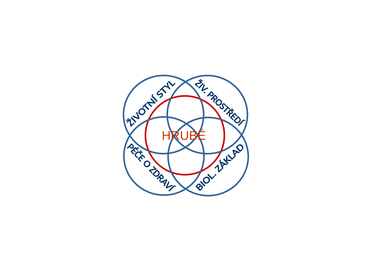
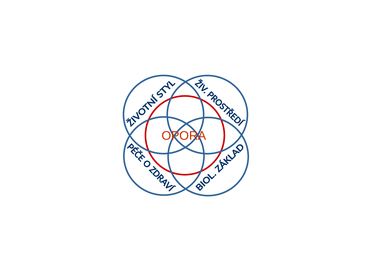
HRUBÉ: HRUBÉ -> OPORA (184, 136)
